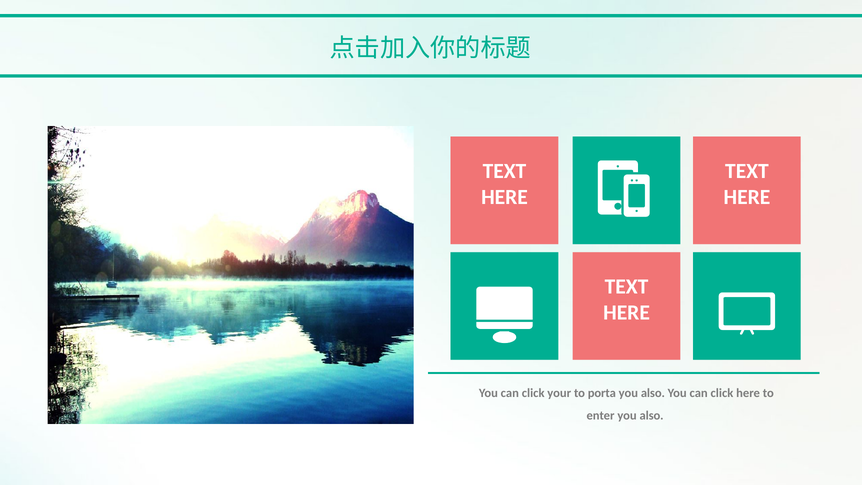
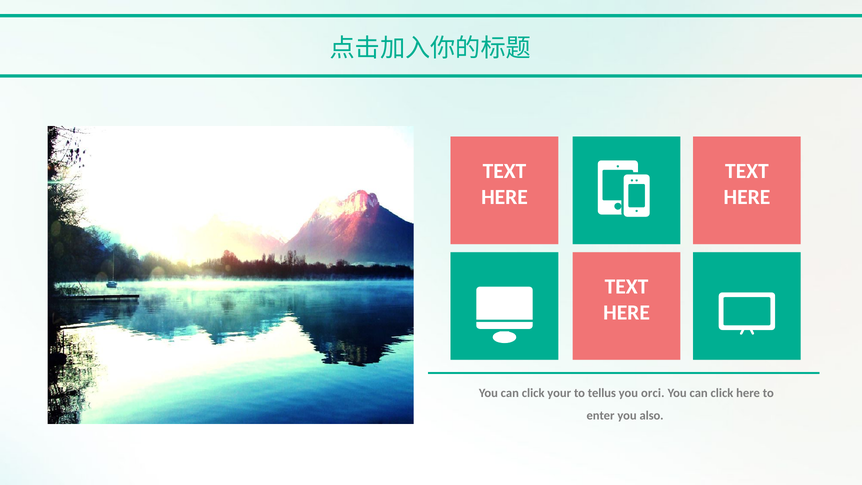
porta: porta -> tellus (602, 393)
also: also -> orci (653, 393)
